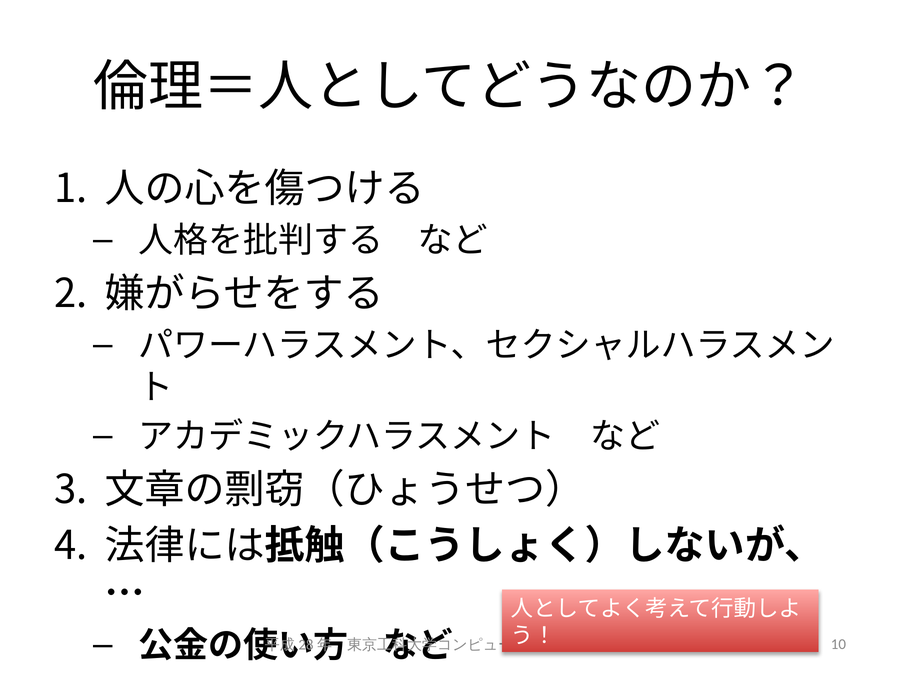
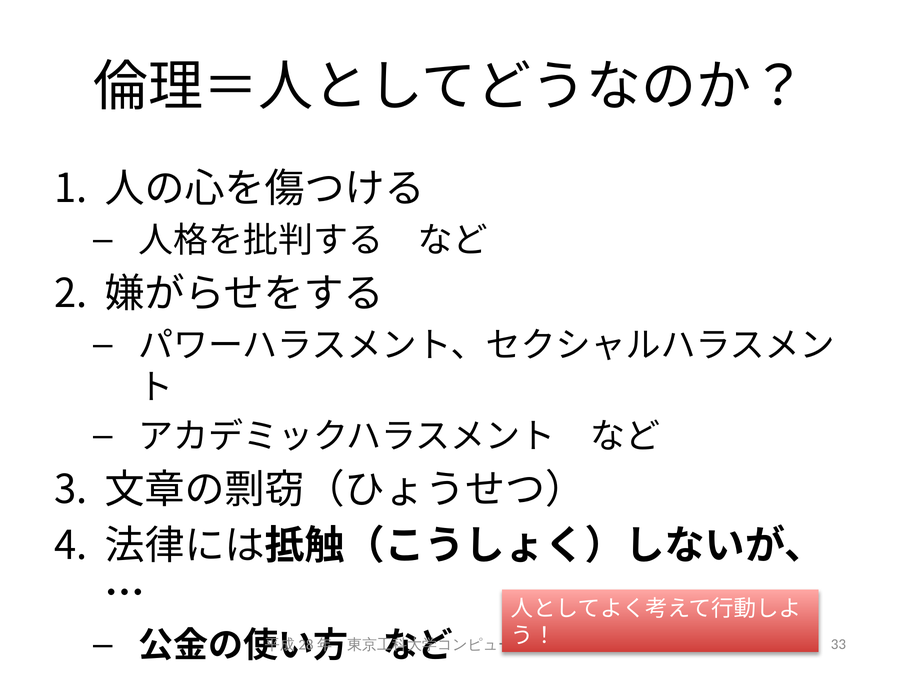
10: 10 -> 33 (838, 644)
